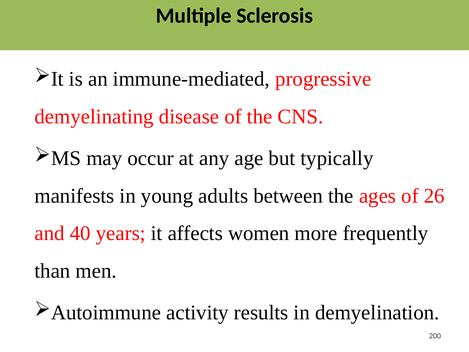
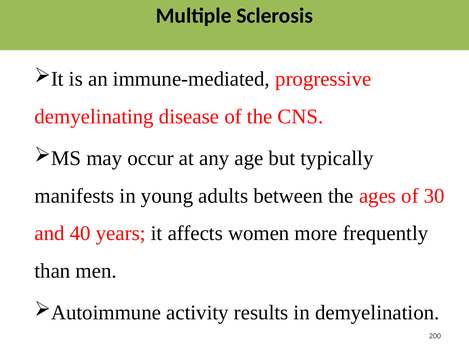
26: 26 -> 30 (434, 196)
